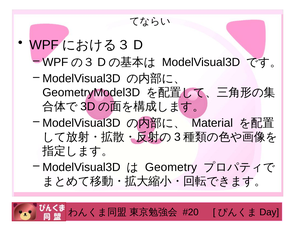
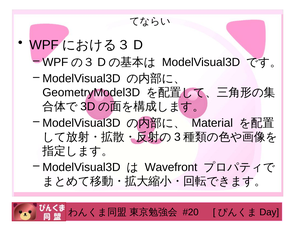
Geometry: Geometry -> Wavefront (171, 167)
